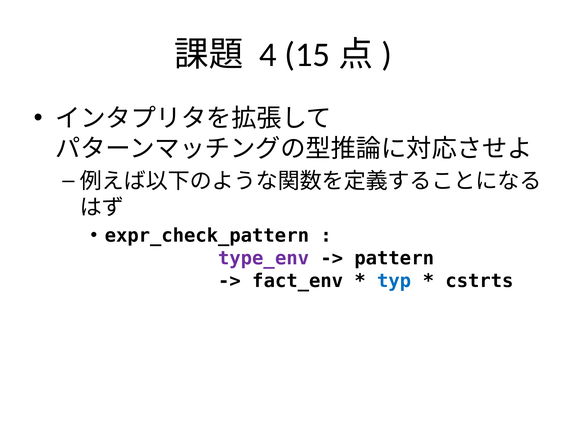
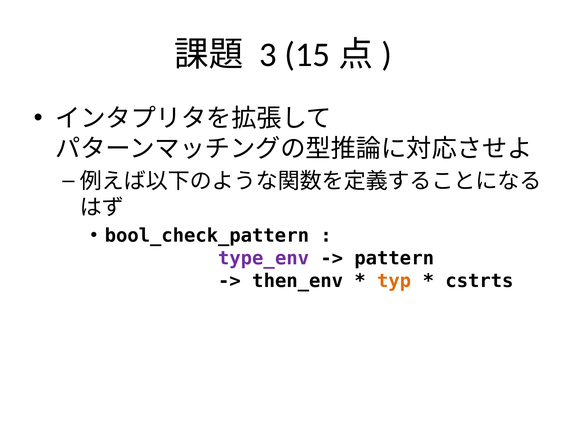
4: 4 -> 3 (268, 55)
expr_check_pattern: expr_check_pattern -> bool_check_pattern (207, 236)
fact_env: fact_env -> then_env (298, 281)
typ colour: blue -> orange (394, 281)
